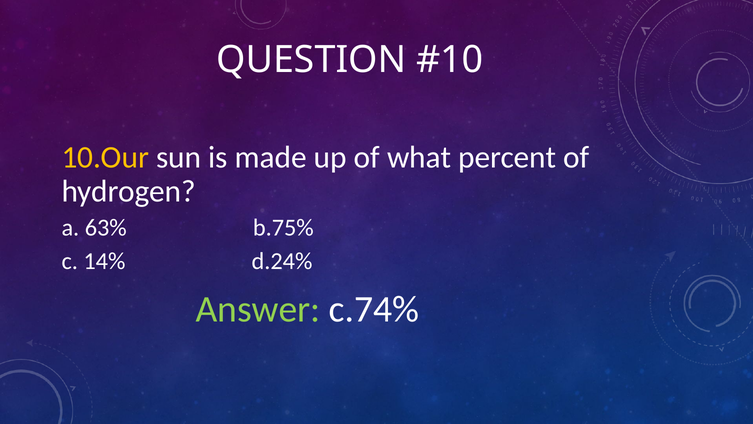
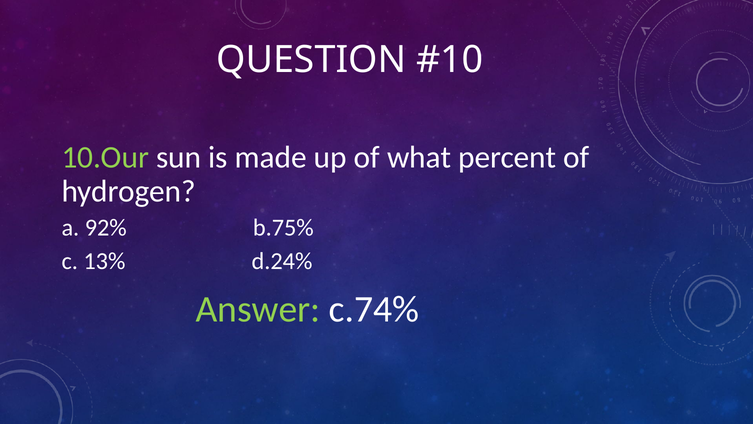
10.Our colour: yellow -> light green (105, 157)
63%: 63% -> 92% (106, 227)
14%: 14% -> 13% (104, 261)
